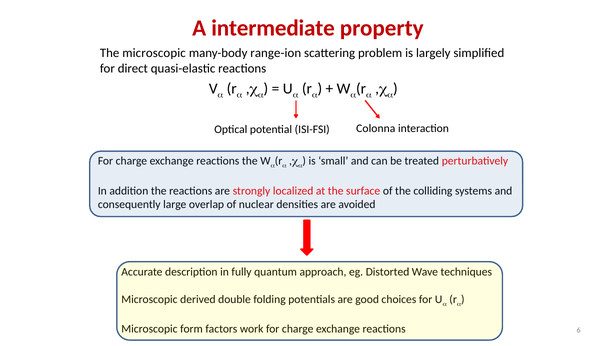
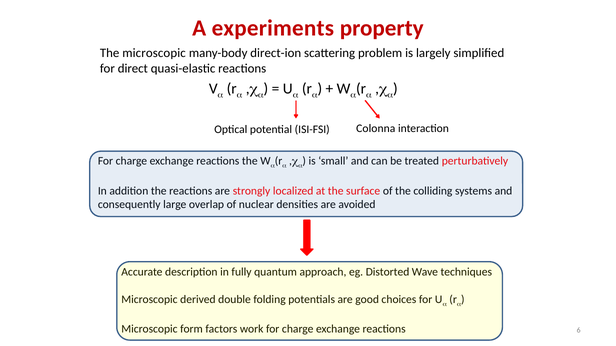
intermediate: intermediate -> experiments (273, 28)
range-ion: range-ion -> direct-ion (276, 53)
